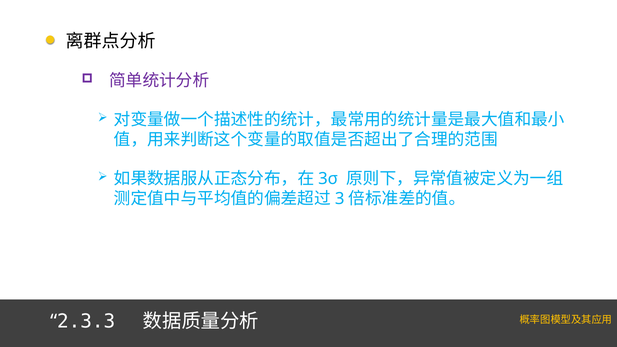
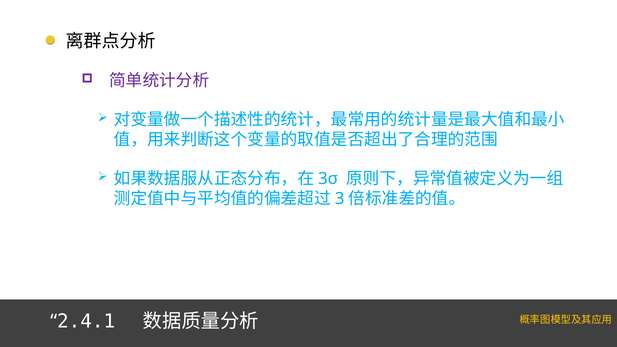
2.3.3: 2.3.3 -> 2.4.1 (86, 322)
